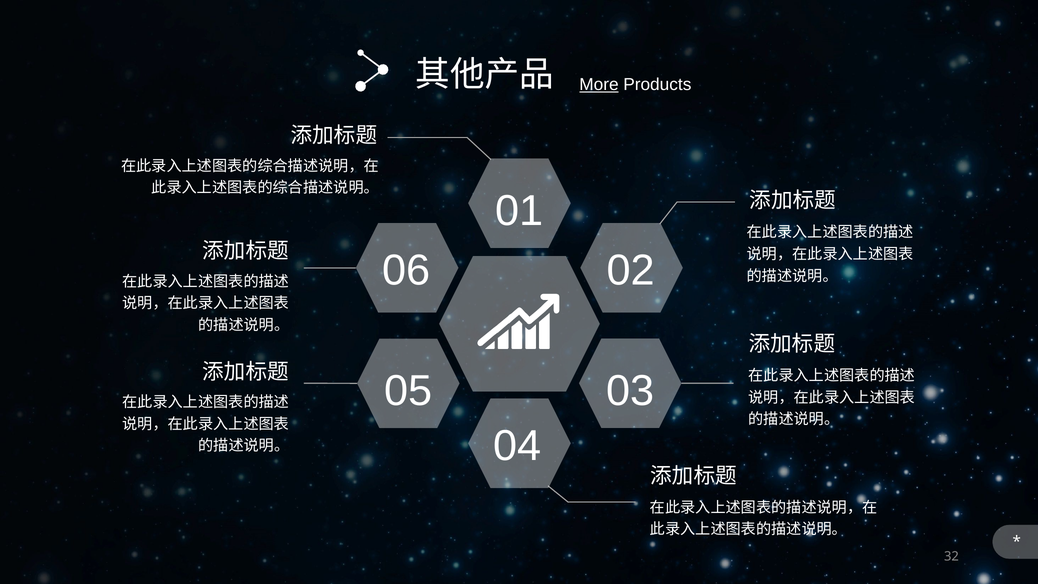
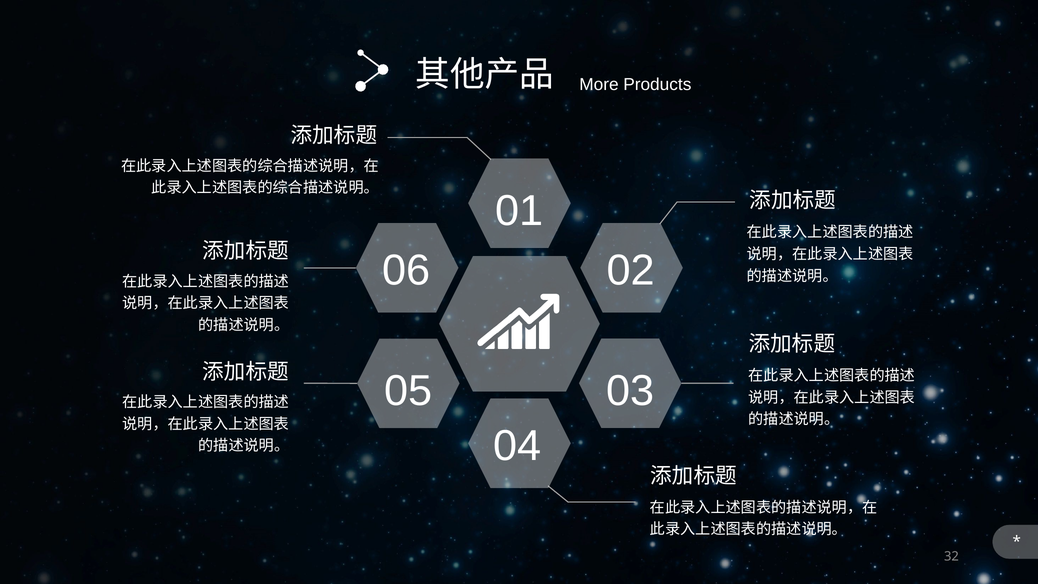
More underline: present -> none (599, 84)
